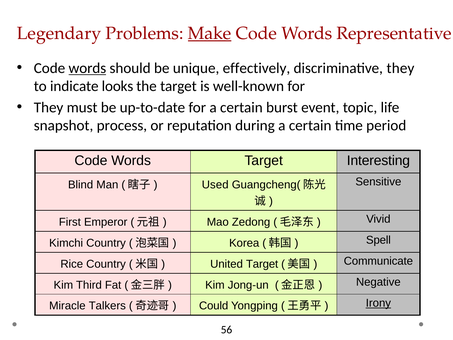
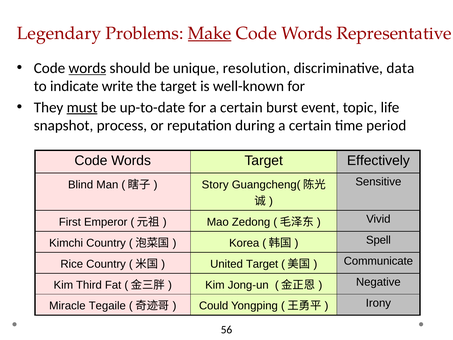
effectively: effectively -> resolution (256, 68)
discriminative they: they -> data (400, 68)
looks: looks -> write (118, 86)
must underline: none -> present (82, 107)
Interesting: Interesting -> Effectively (378, 160)
Used: Used -> Story (215, 185)
Talkers: Talkers -> Tegaile (107, 306)
Irony underline: present -> none (378, 303)
